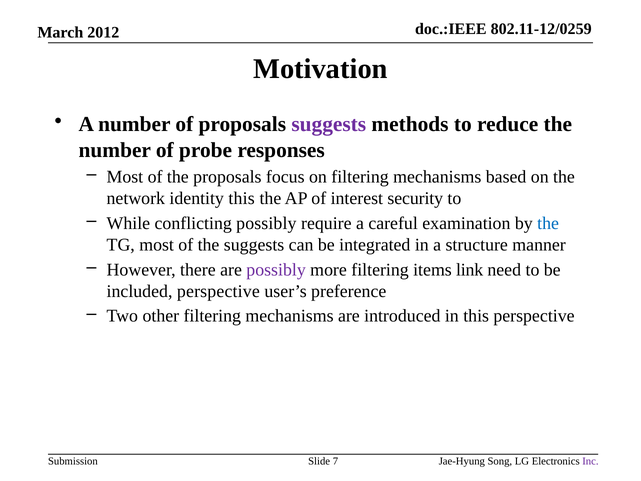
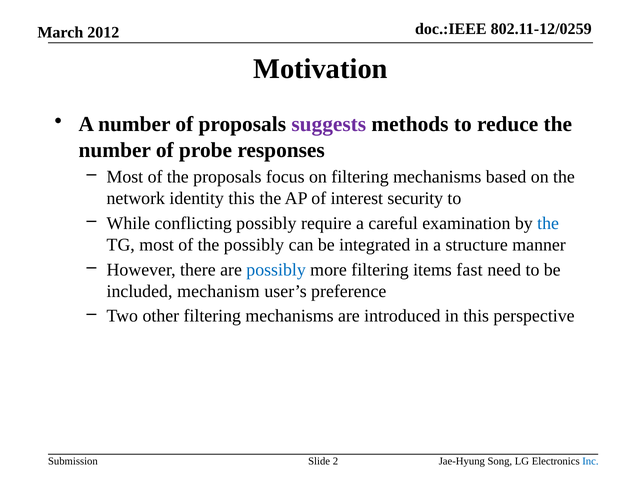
the suggests: suggests -> possibly (254, 245)
possibly colour: purple -> blue (276, 270)
link: link -> fast (469, 270)
included perspective: perspective -> mechanism (218, 291)
7: 7 -> 2 (335, 461)
Inc colour: purple -> blue (590, 461)
